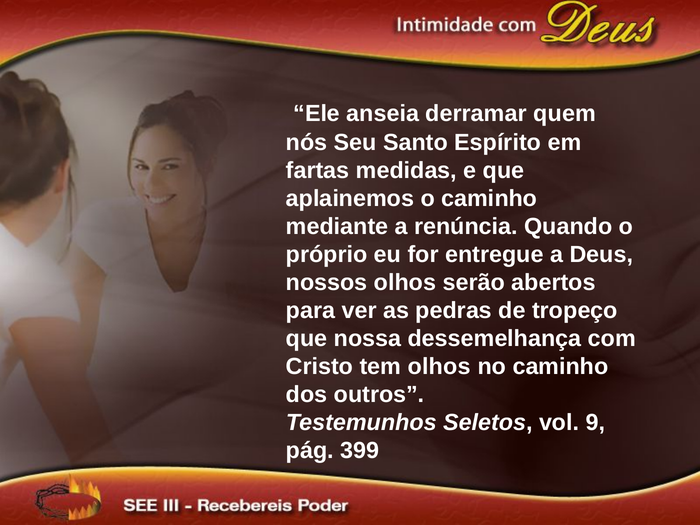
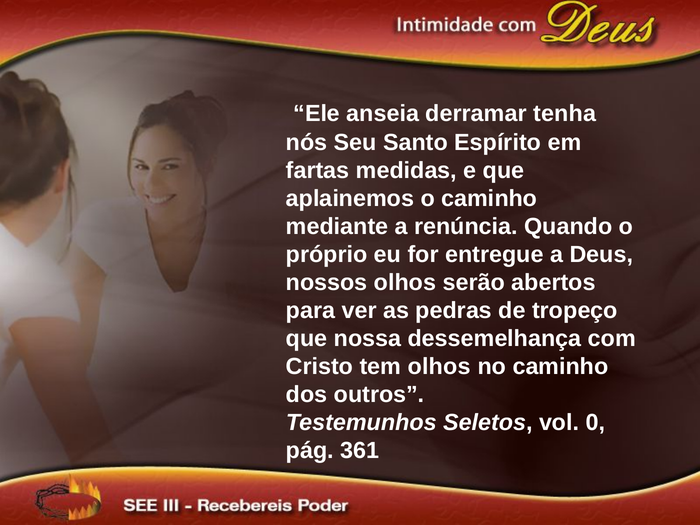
quem: quem -> tenha (565, 114)
9: 9 -> 0 (595, 423)
399: 399 -> 361 (360, 451)
